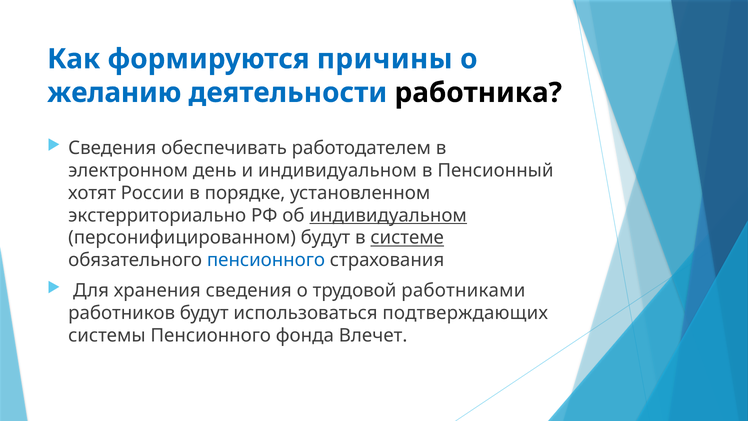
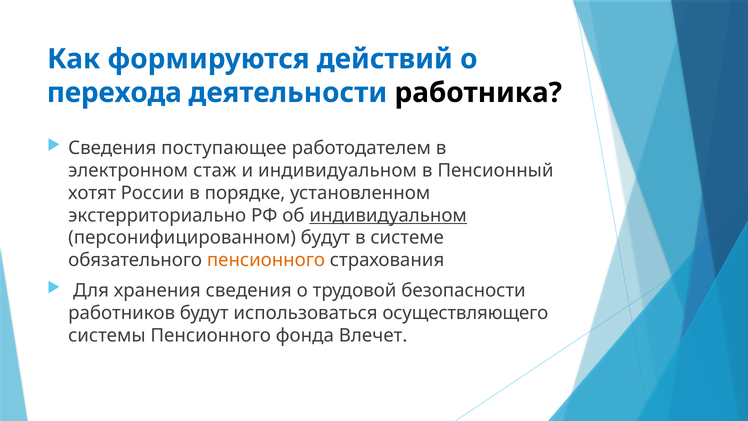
причины: причины -> действий (385, 59)
желанию: желанию -> перехода (114, 93)
обеспечивать: обеспечивать -> поступающее (224, 148)
день: день -> стаж (215, 170)
системе underline: present -> none (407, 238)
пенсионного colour: blue -> orange (266, 260)
работниками: работниками -> безопасности (463, 290)
подтверждающих: подтверждающих -> осуществляющего (465, 313)
